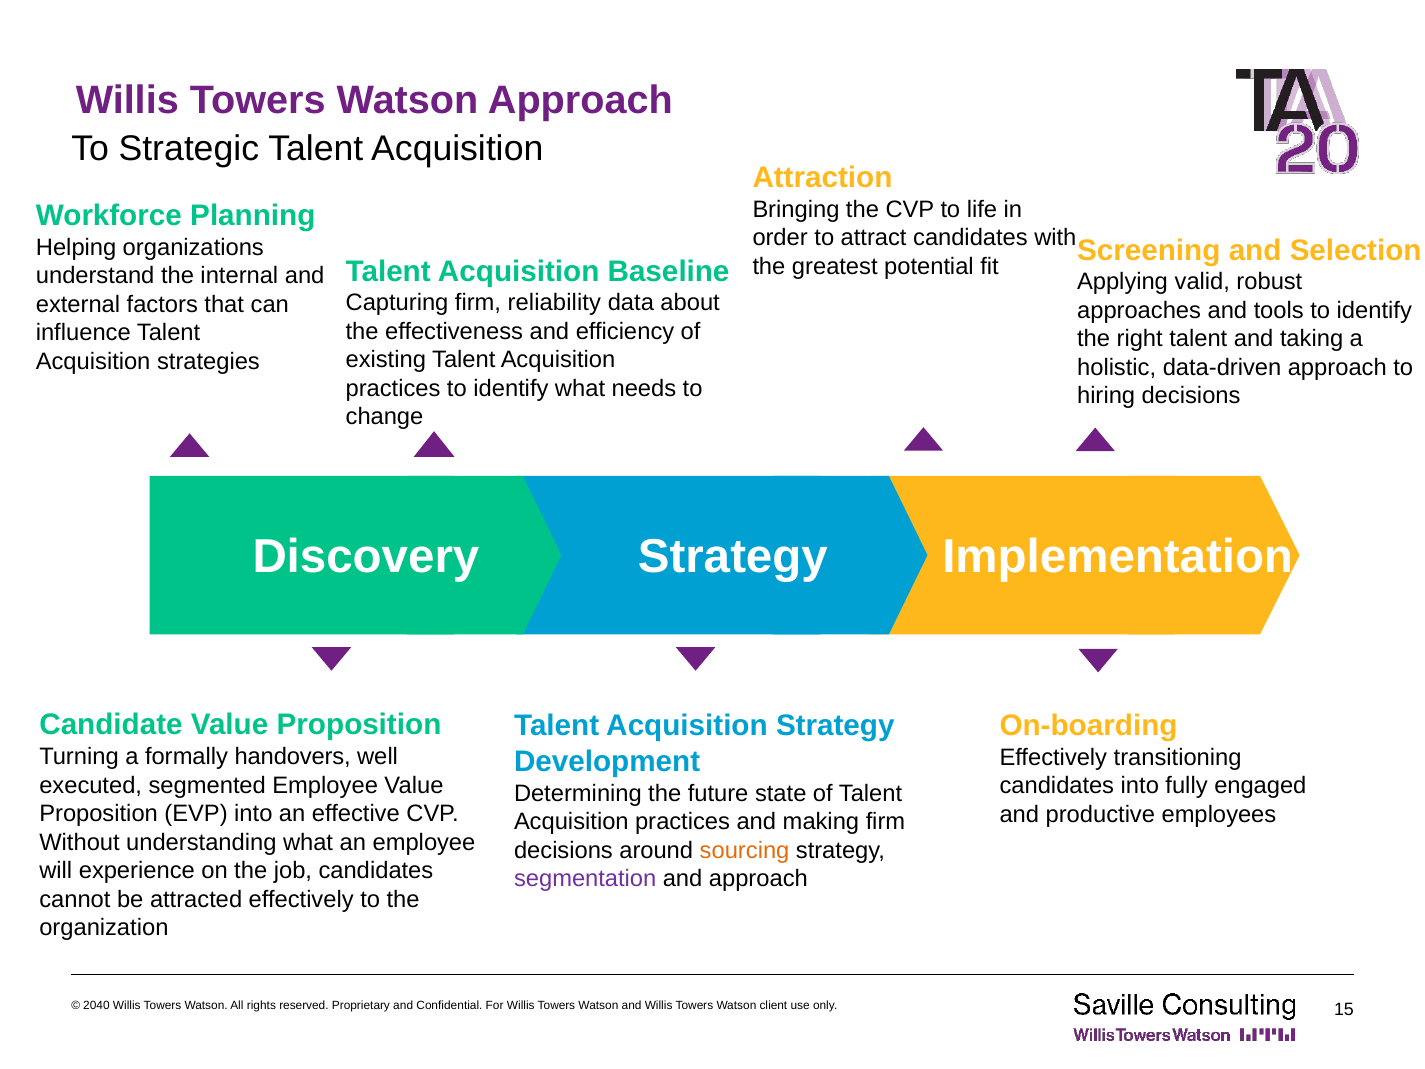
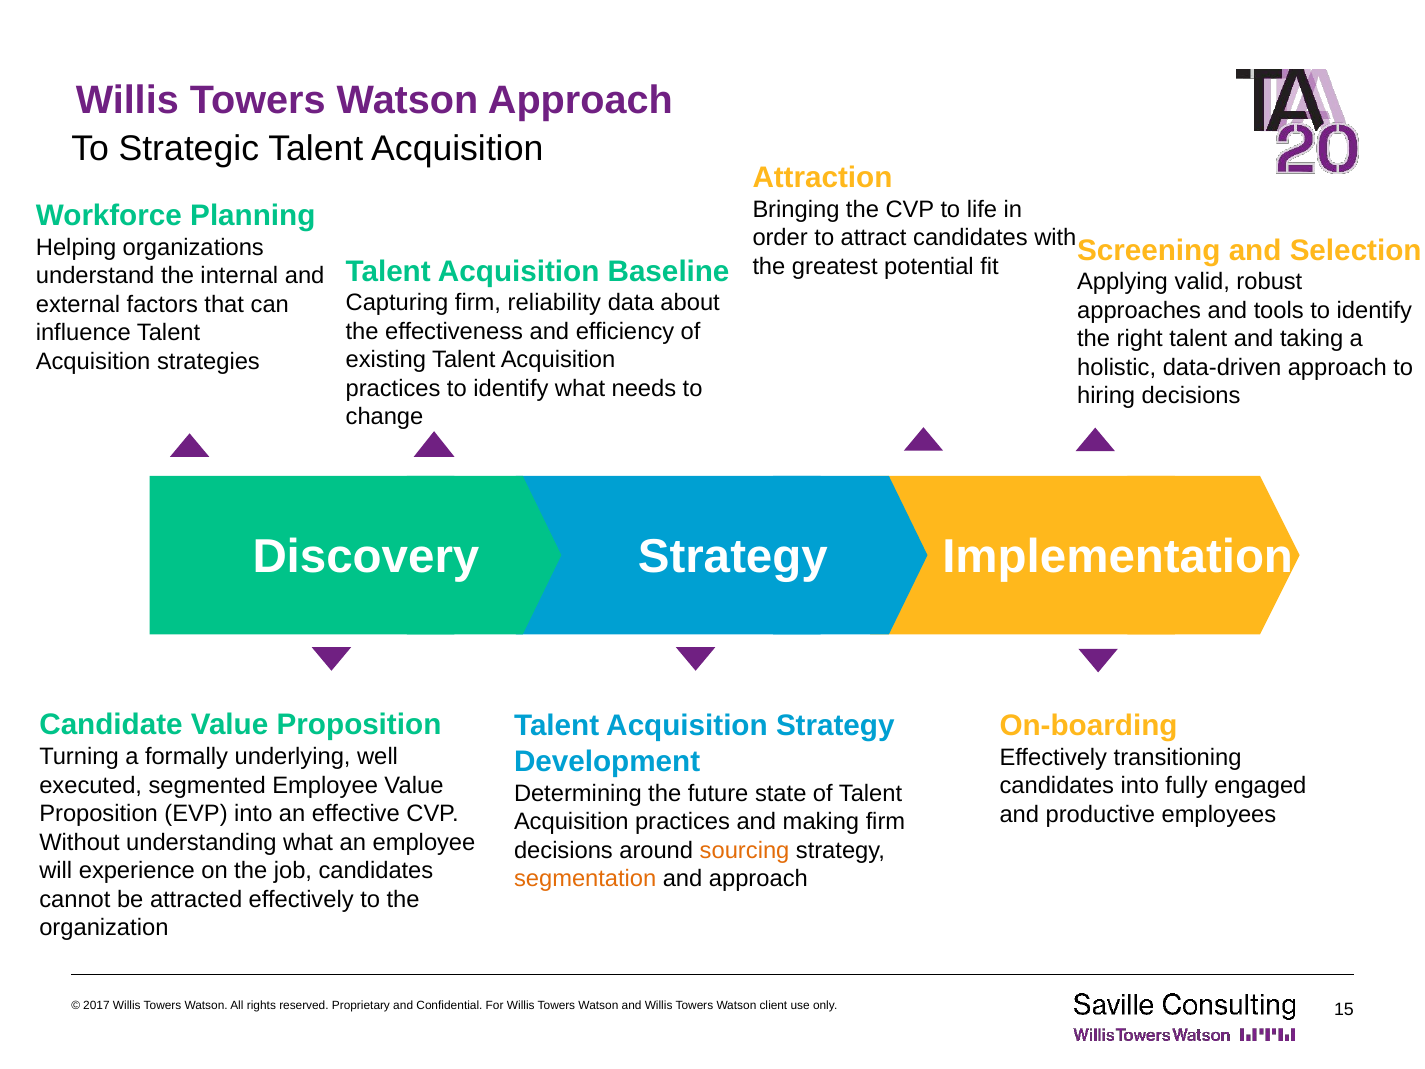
handovers: handovers -> underlying (293, 757)
segmentation colour: purple -> orange (585, 879)
2040: 2040 -> 2017 (96, 1005)
